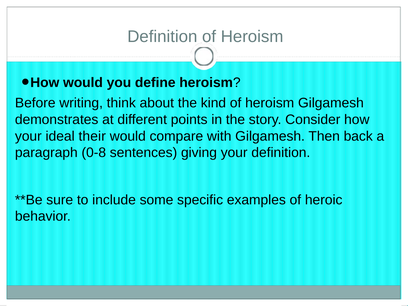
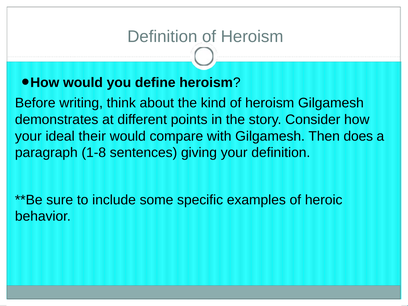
back: back -> does (358, 136)
0-8: 0-8 -> 1-8 (94, 153)
